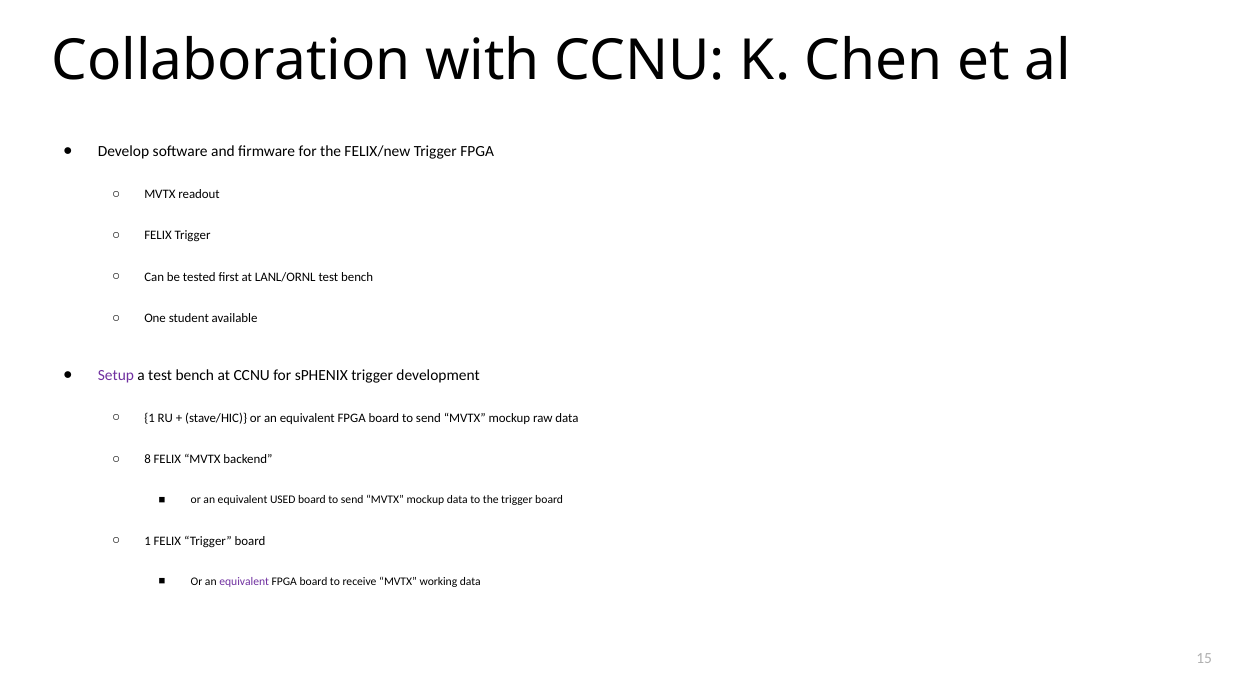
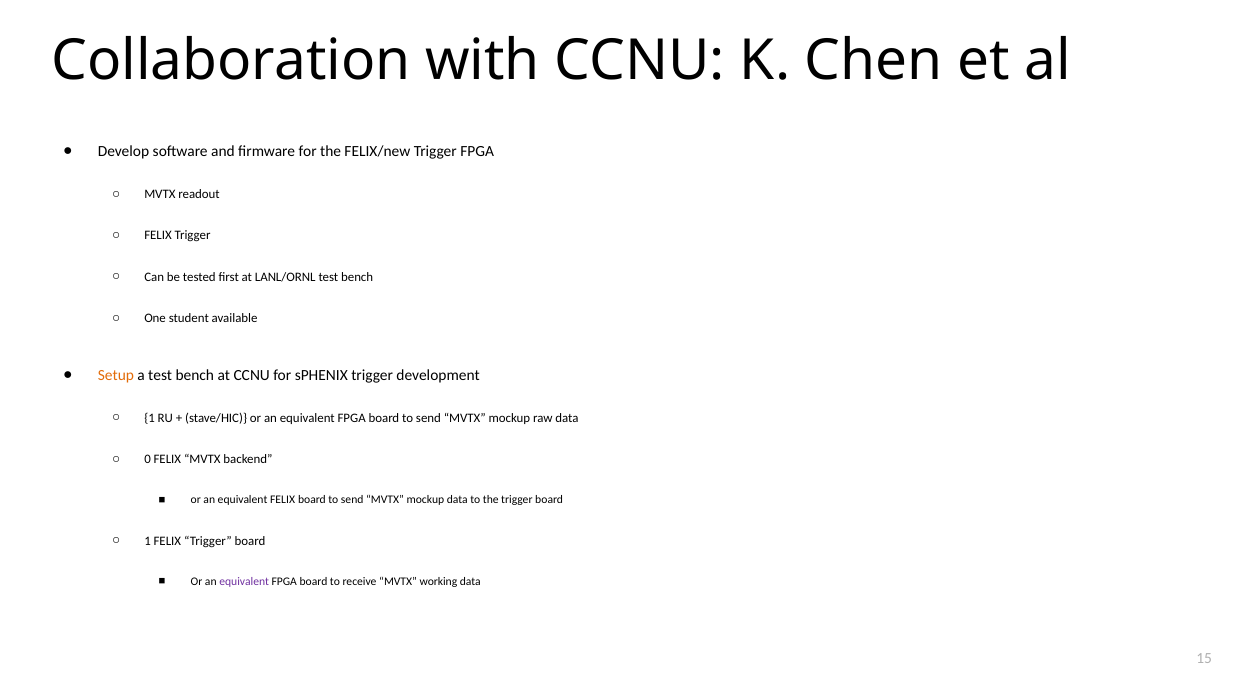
Setup colour: purple -> orange (116, 375)
8: 8 -> 0 (148, 460)
equivalent USED: USED -> FELIX (283, 500)
